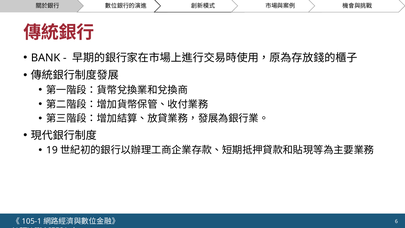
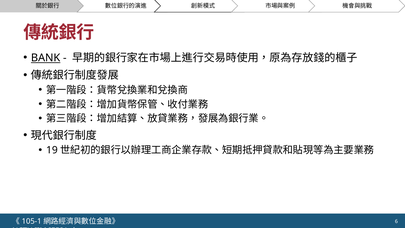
BANK underline: none -> present (46, 58)
